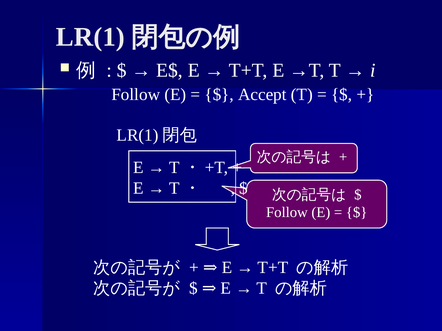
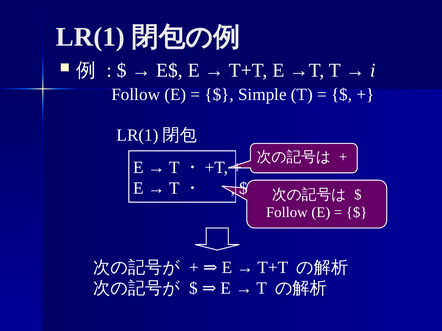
Accept: Accept -> Simple (262, 95)
